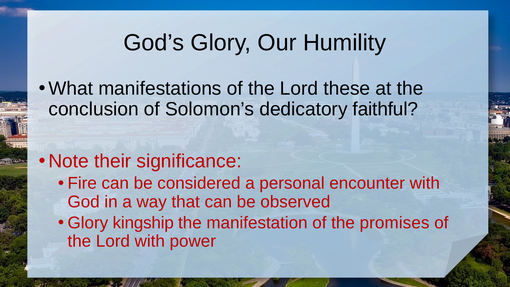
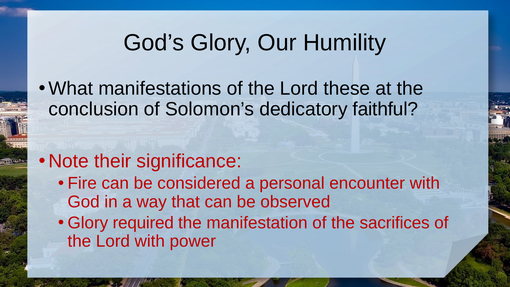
kingship: kingship -> required (143, 223)
promises: promises -> sacrifices (395, 223)
